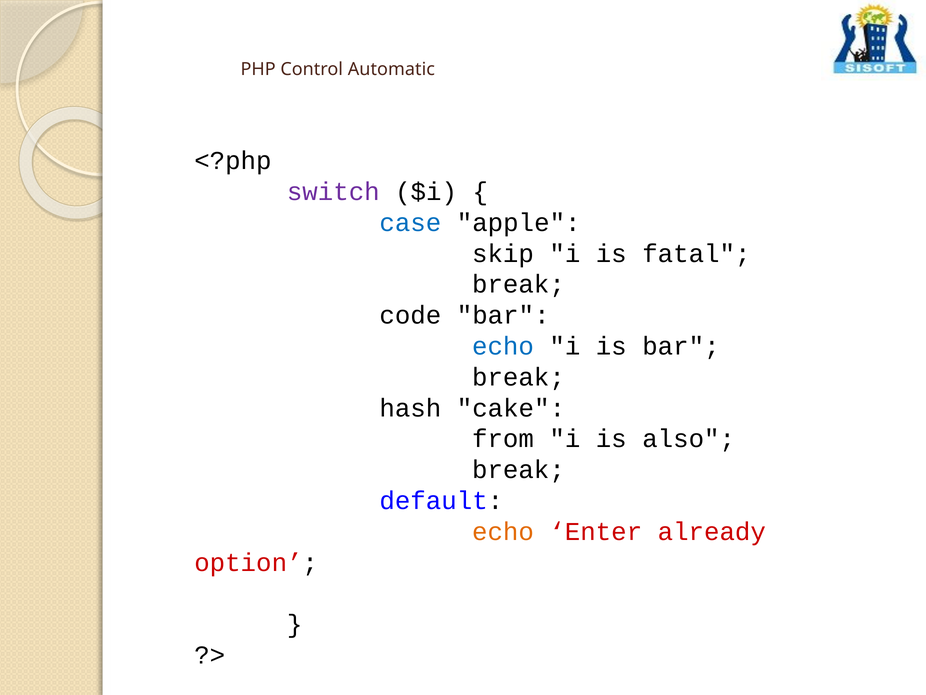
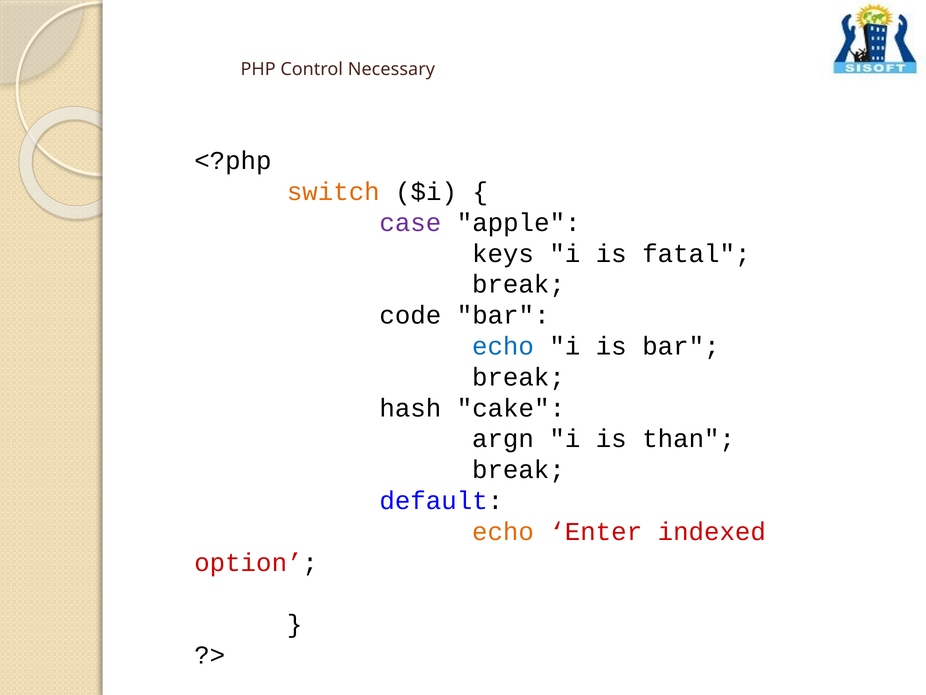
Automatic: Automatic -> Necessary (391, 69)
switch colour: purple -> orange (333, 192)
case colour: blue -> purple (410, 222)
skip: skip -> keys (503, 253)
from: from -> argn (503, 439)
also: also -> than (689, 439)
already: already -> indexed (712, 531)
